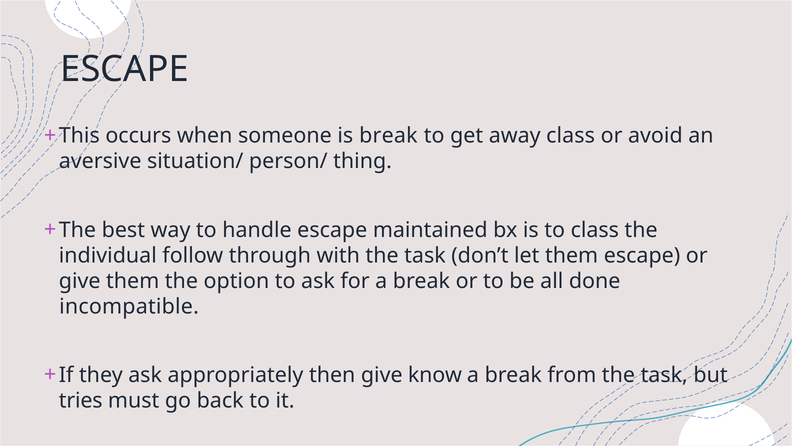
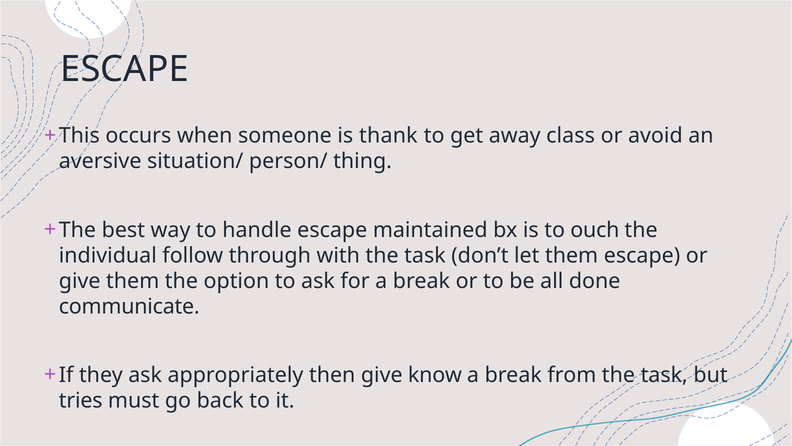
is break: break -> thank (388, 136)
to class: class -> ouch (595, 230)
incompatible: incompatible -> communicate (129, 306)
